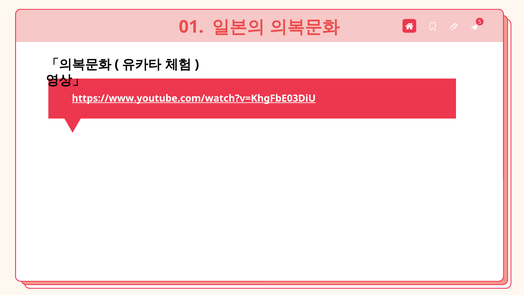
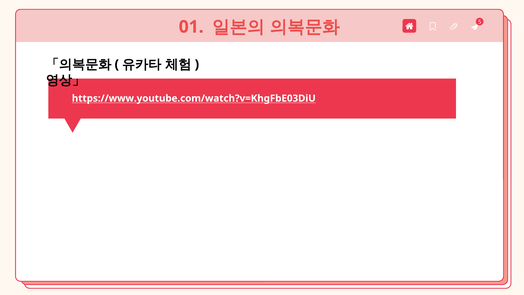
https://www.youtube.com/watch?v=KhgFbE03DiU underline: present -> none (194, 98)
